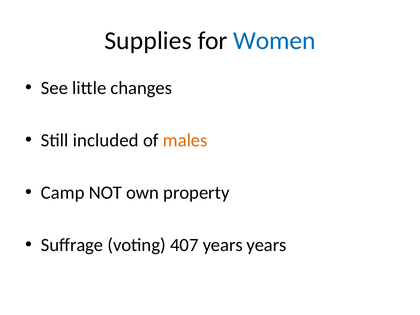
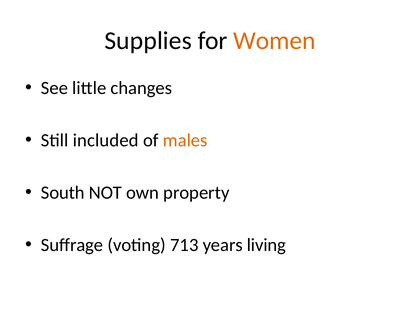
Women colour: blue -> orange (274, 41)
Camp: Camp -> South (63, 193)
407: 407 -> 713 (184, 245)
years years: years -> living (266, 245)
